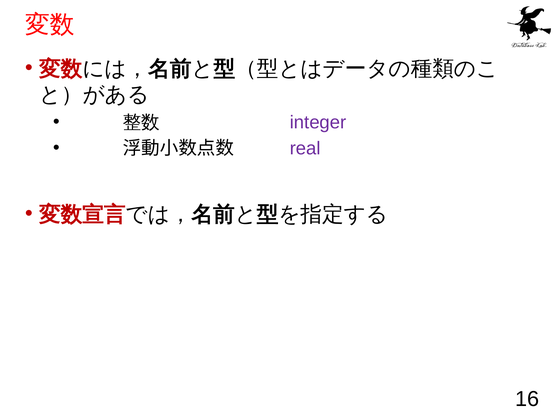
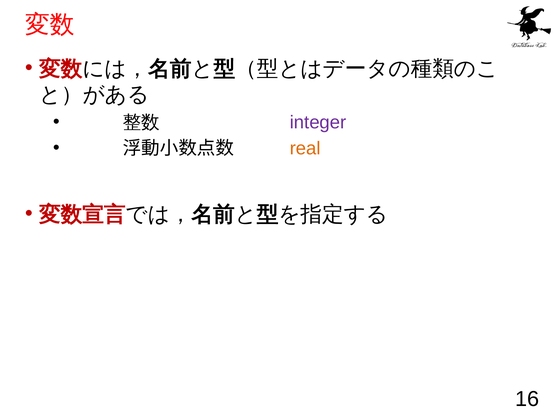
real colour: purple -> orange (305, 149)
